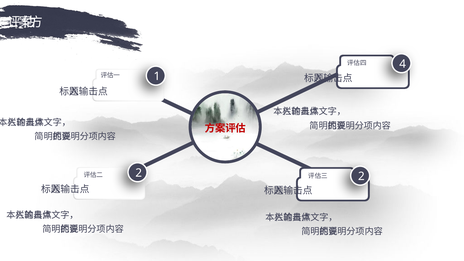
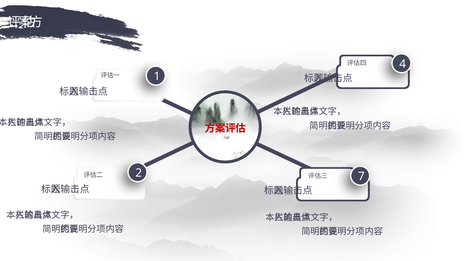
2 2: 2 -> 7 (361, 176)
